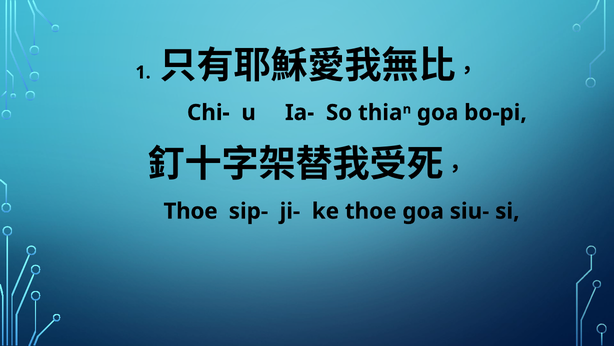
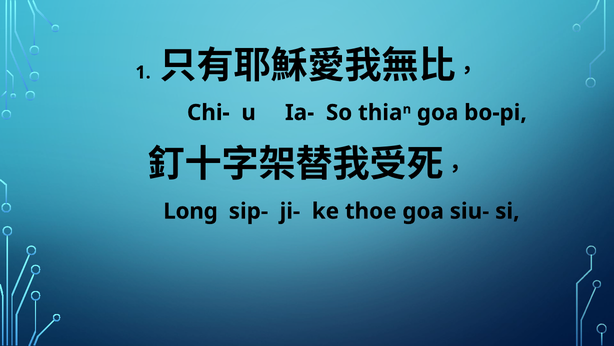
Thoe: Thoe -> Long (191, 211)
